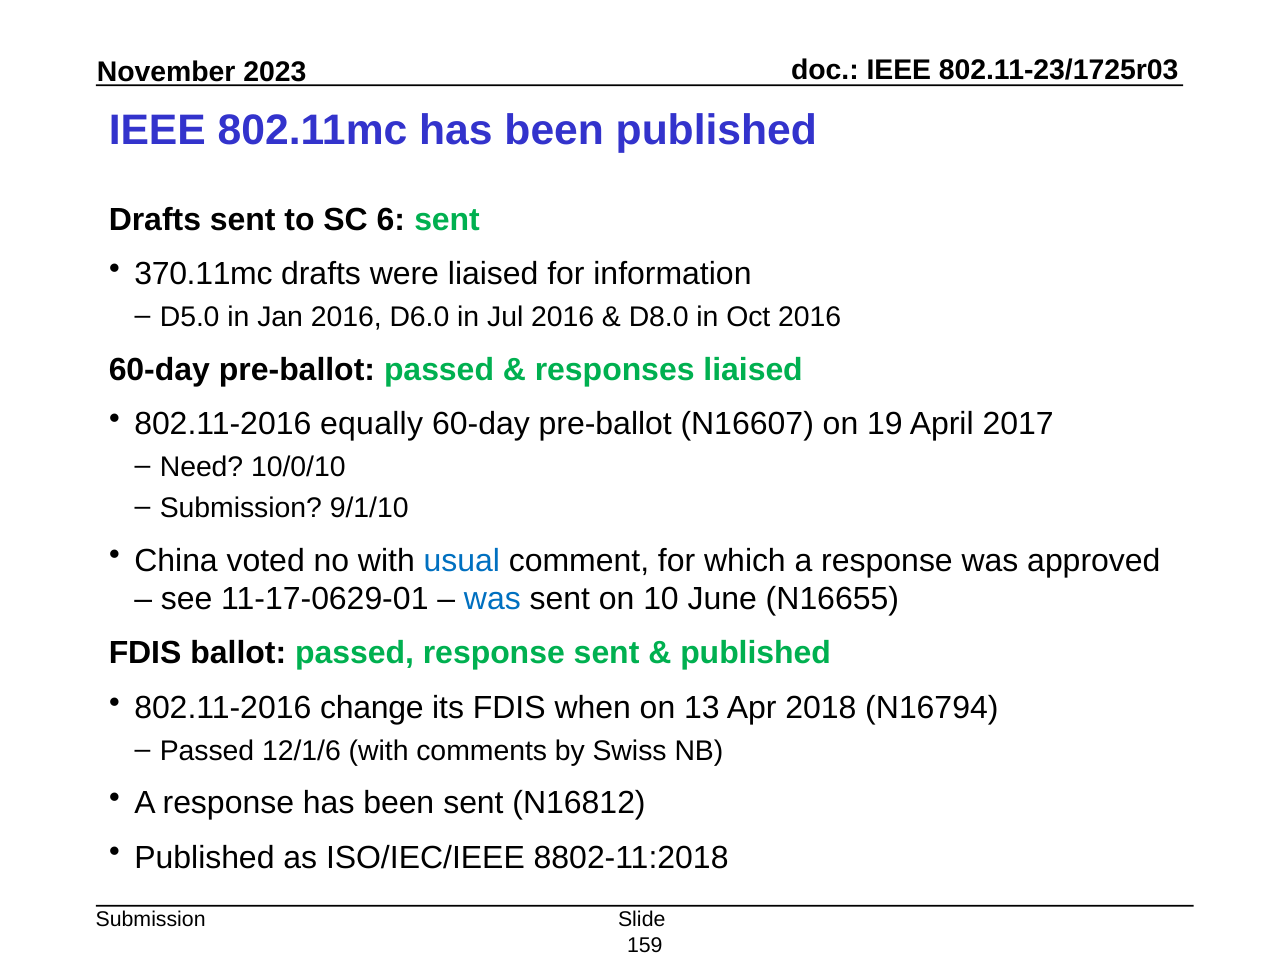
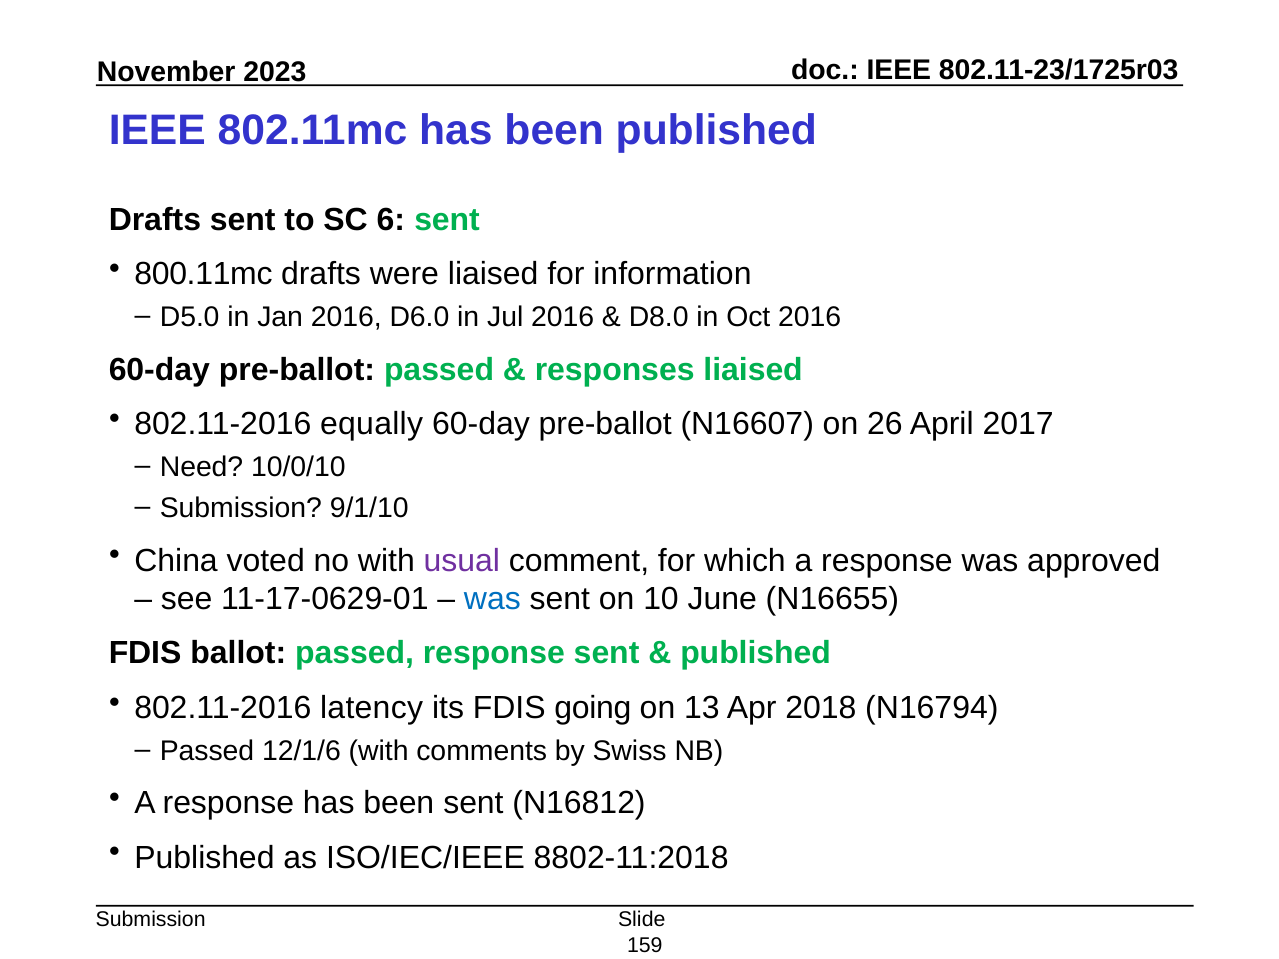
370.11mc: 370.11mc -> 800.11mc (203, 274)
19: 19 -> 26 (885, 424)
usual colour: blue -> purple (462, 561)
change: change -> latency (372, 708)
when: when -> going (593, 708)
